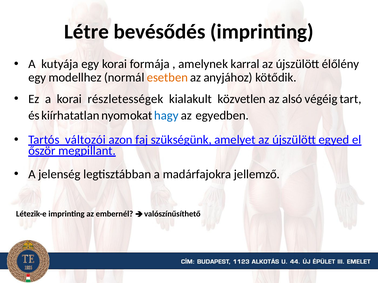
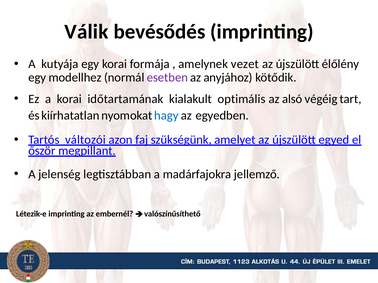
Létre: Létre -> Válik (86, 32)
karral: karral -> vezet (245, 64)
esetben colour: orange -> purple (167, 78)
részletességek: részletességek -> időtartamának (125, 99)
közvetlen: közvetlen -> optimális (242, 99)
